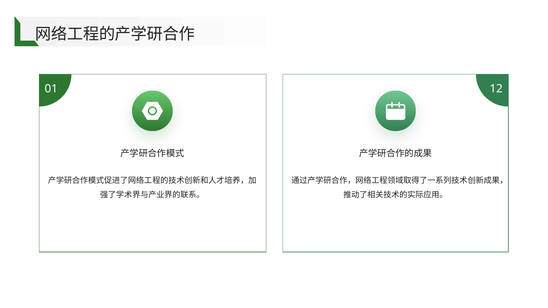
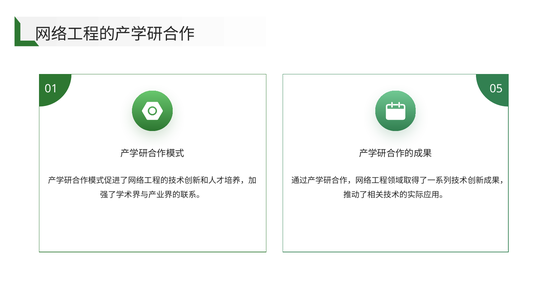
12: 12 -> 05 (496, 89)
